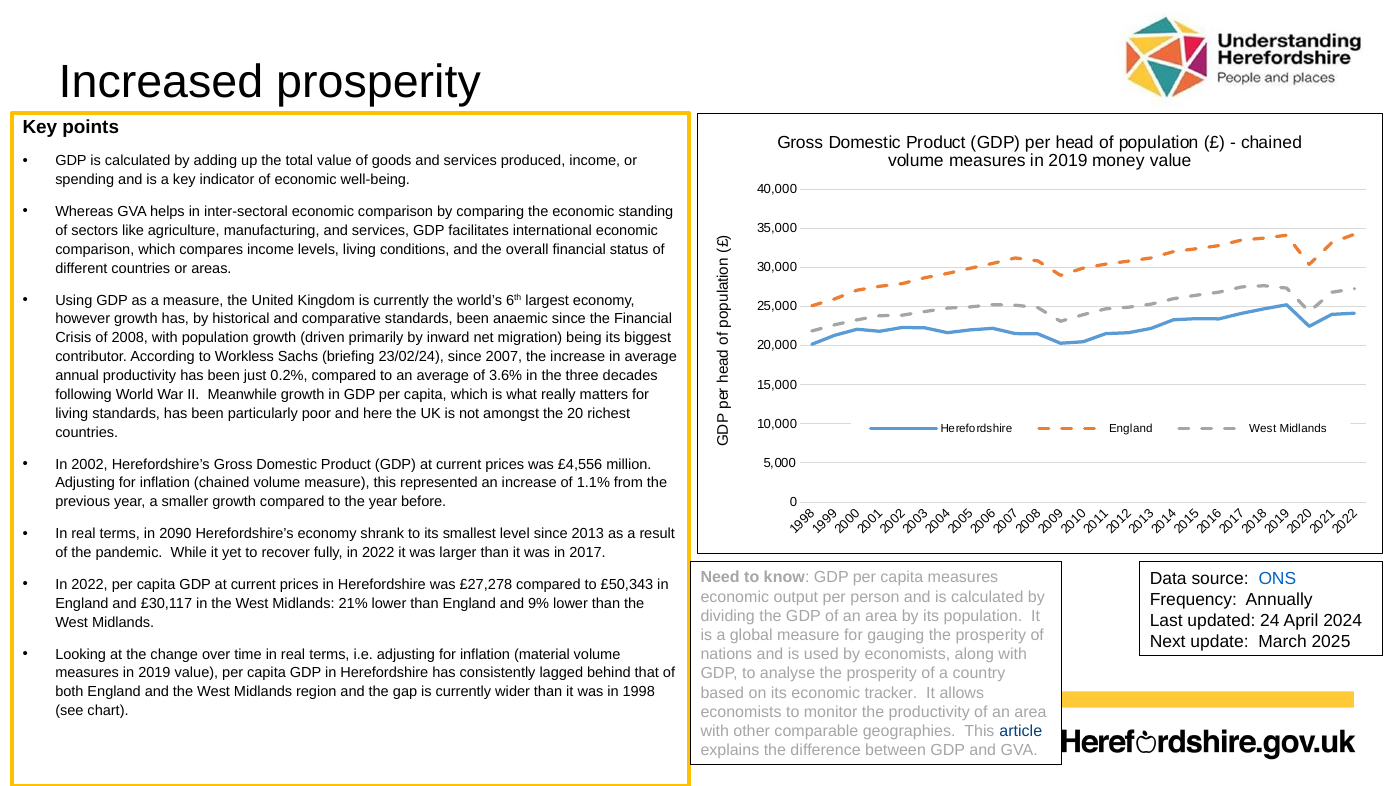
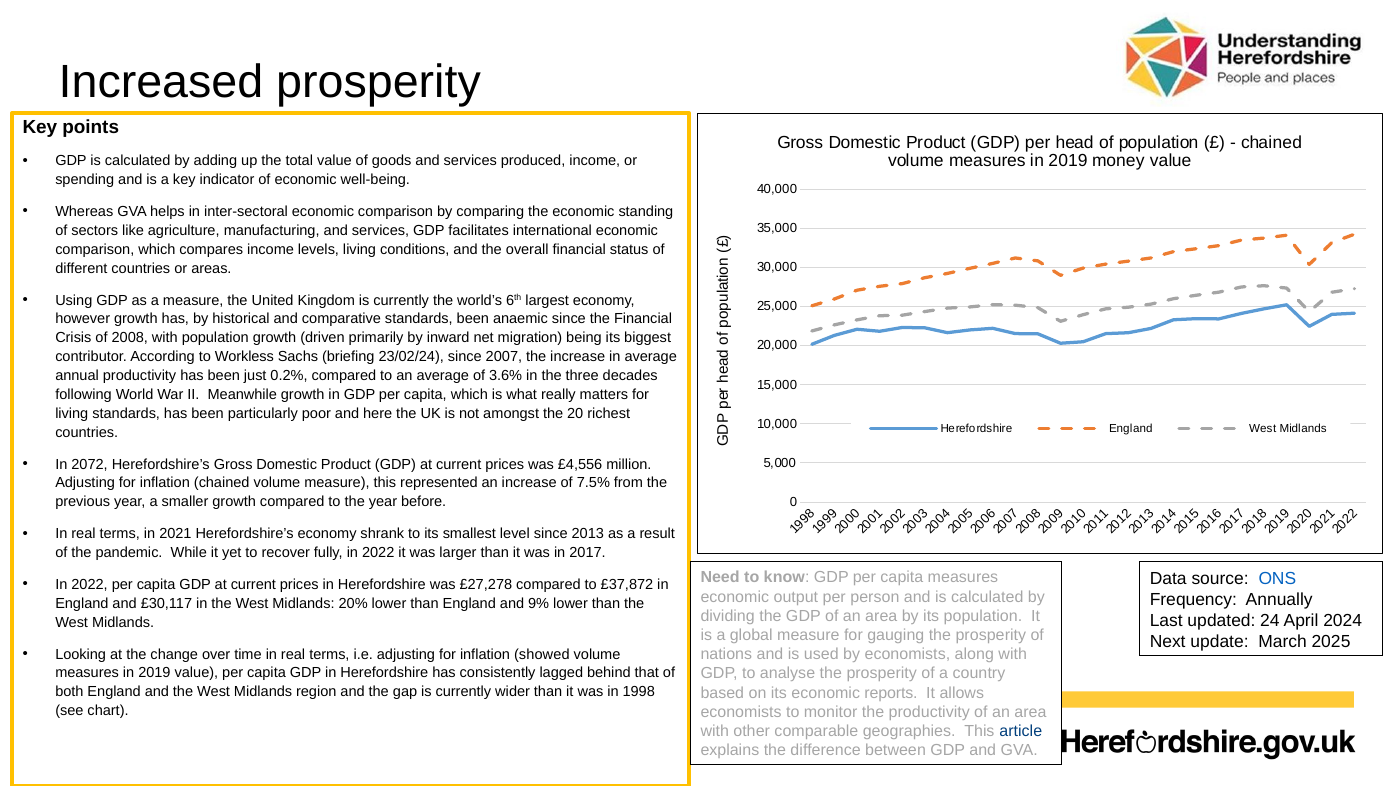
2002: 2002 -> 2072 (90, 464)
1.1%: 1.1% -> 7.5% (593, 483)
2090: 2090 -> 2021 (175, 534)
£50,343: £50,343 -> £37,872 (627, 585)
21%: 21% -> 20% (353, 604)
material: material -> showed (542, 655)
tracker: tracker -> reports (891, 693)
